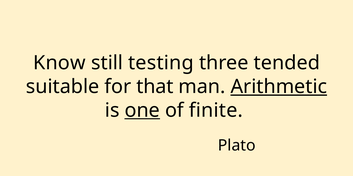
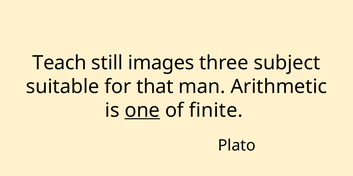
Know: Know -> Teach (60, 63)
testing: testing -> images (161, 63)
tended: tended -> subject (287, 63)
Arithmetic underline: present -> none (279, 87)
